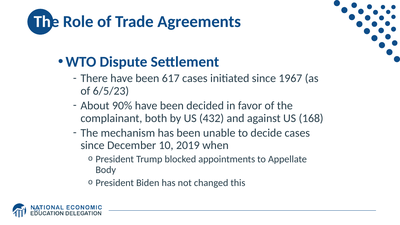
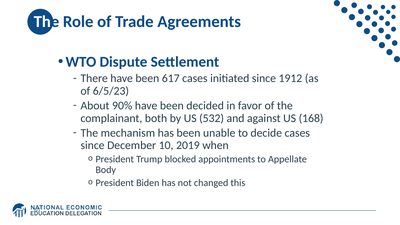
1967: 1967 -> 1912 (290, 78)
432: 432 -> 532 (212, 118)
